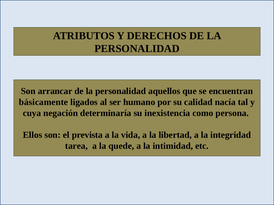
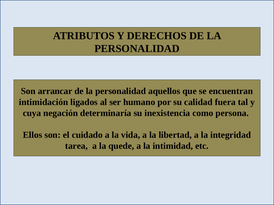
básicamente: básicamente -> intimidación (44, 102)
nacía: nacía -> fuera (225, 102)
prevista: prevista -> cuidado (87, 135)
